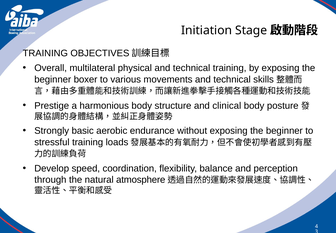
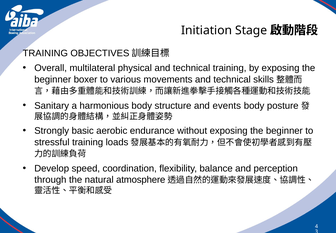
Prestige: Prestige -> Sanitary (52, 105)
clinical: clinical -> events (227, 105)
